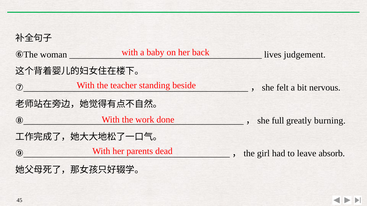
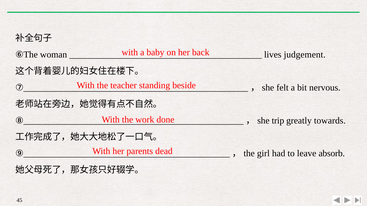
full: full -> trip (278, 121)
burning: burning -> towards (330, 121)
